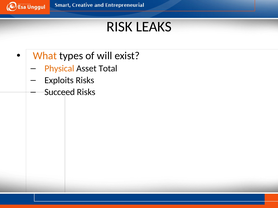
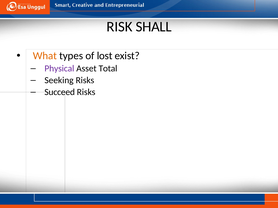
LEAKS: LEAKS -> SHALL (154, 27)
will: will -> lost (105, 56)
Physical colour: orange -> purple (59, 69)
Exploits: Exploits -> Seeking (59, 80)
